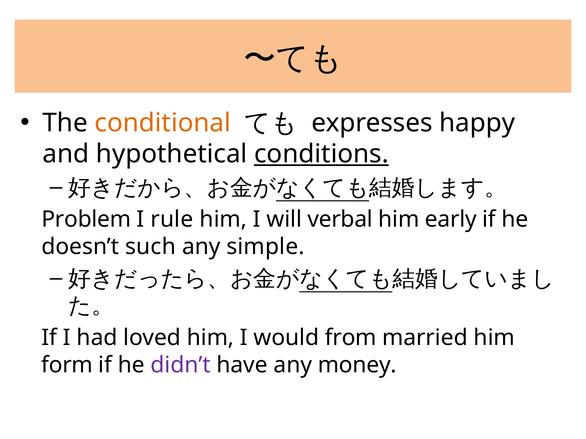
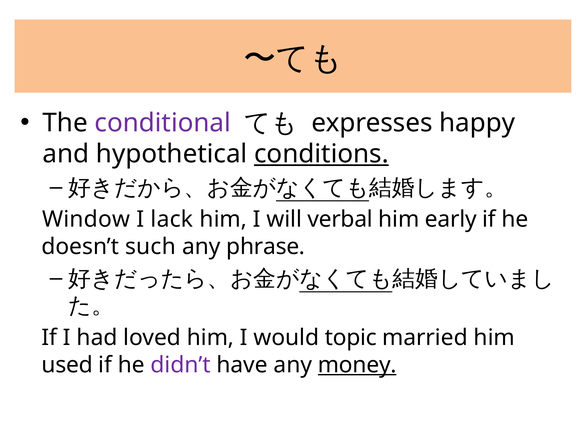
conditional colour: orange -> purple (163, 123)
Problem: Problem -> Window (86, 220)
rule: rule -> lack (172, 220)
simple: simple -> phrase (266, 247)
from: from -> topic (351, 338)
form: form -> used (67, 365)
money underline: none -> present (357, 365)
